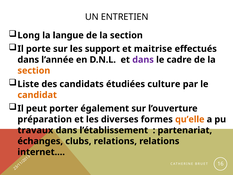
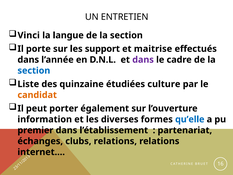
Long: Long -> Vinci (29, 35)
section colour: orange -> blue (34, 71)
candidats: candidats -> quinzaine (82, 84)
préparation: préparation -> information (45, 119)
qu’elle colour: orange -> blue (190, 119)
travaux: travaux -> premier (35, 130)
